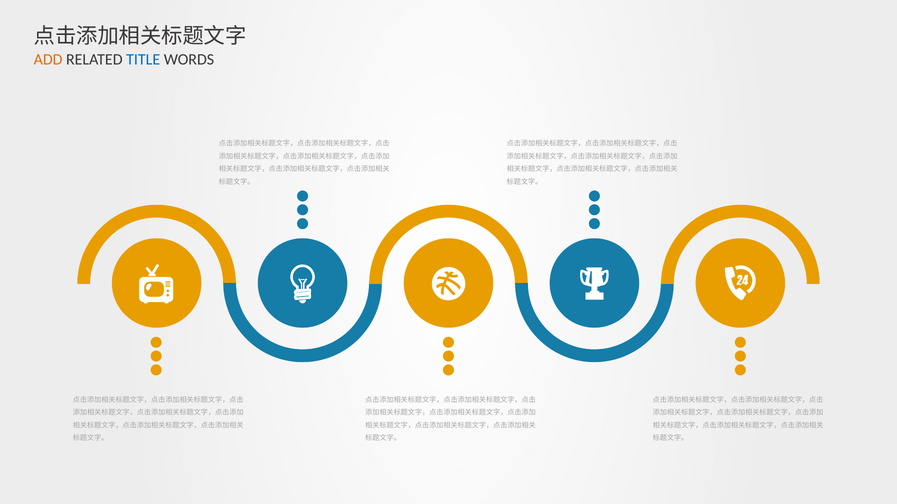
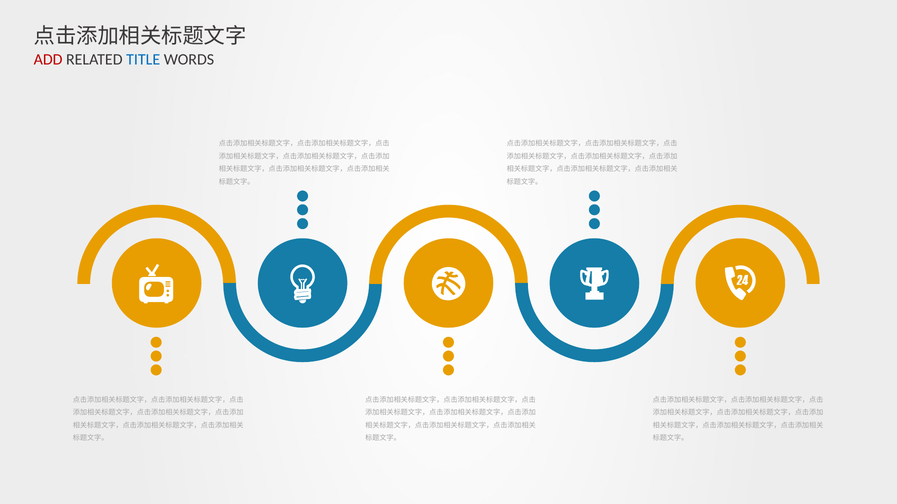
ADD colour: orange -> red (48, 60)
